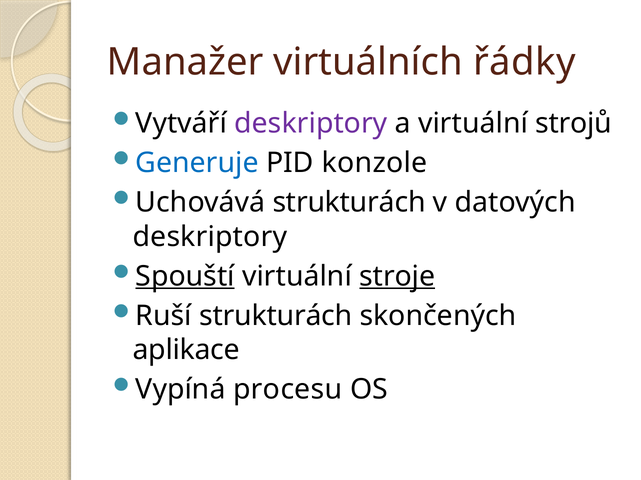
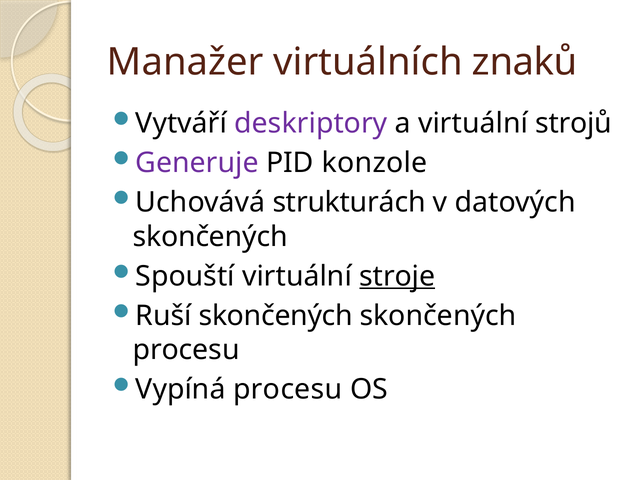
řádky: řádky -> znaků (525, 62)
Generuje colour: blue -> purple (197, 163)
deskriptory: deskriptory -> skončených (210, 237)
Spouští underline: present -> none (185, 277)
Ruší strukturách: strukturách -> skončených (276, 316)
aplikace: aplikace -> procesu (186, 350)
